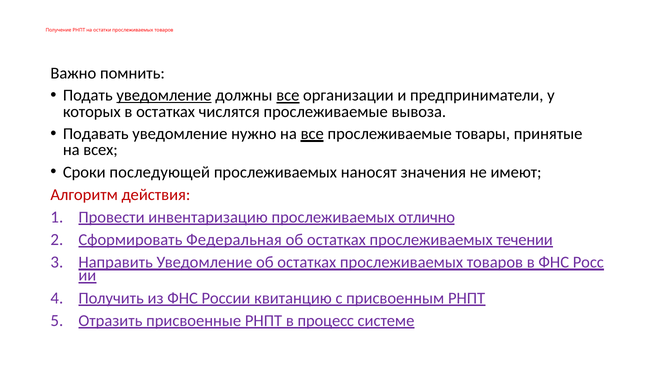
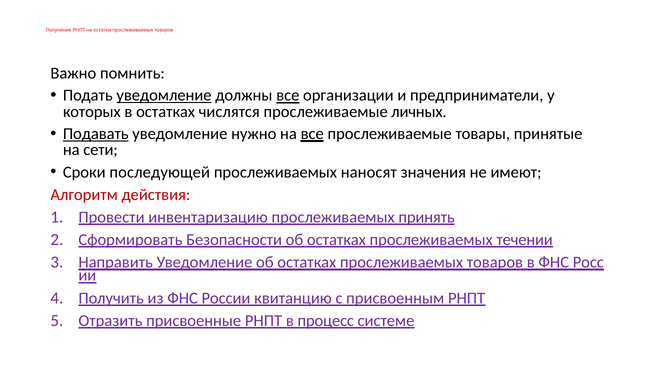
вывоза: вывоза -> личных (419, 111)
Подавать underline: none -> present (96, 134)
всех: всех -> сети (101, 150)
отлично: отлично -> принять (427, 217)
Федеральная: Федеральная -> Безопасности (234, 239)
